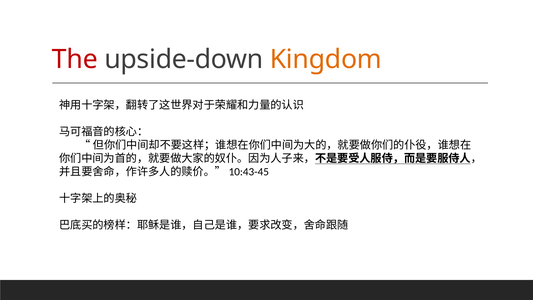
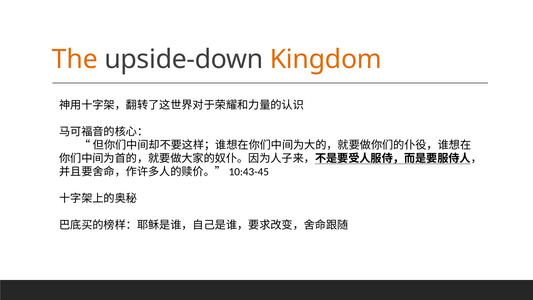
The colour: red -> orange (75, 59)
